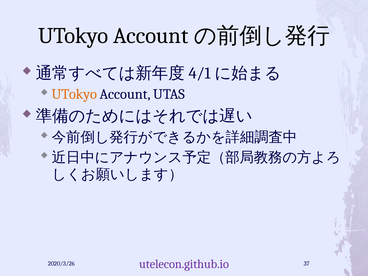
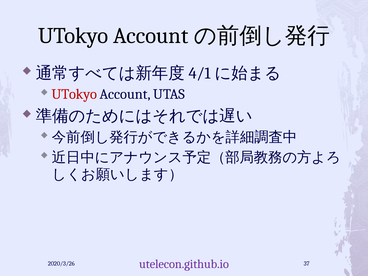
UTokyo colour: orange -> red (74, 94)
